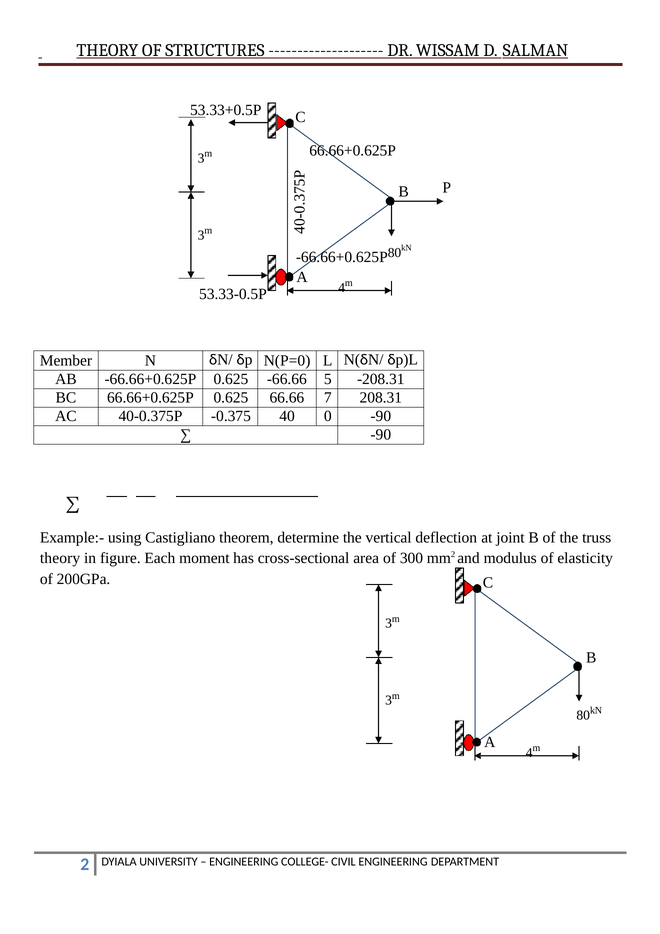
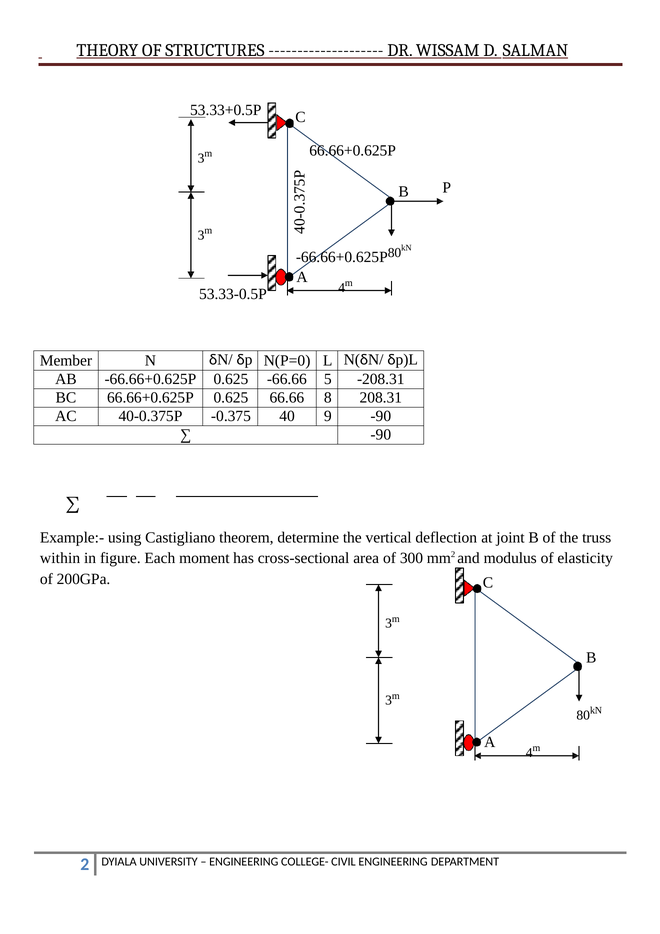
66.66 7: 7 -> 8 (328, 398)
40 0: 0 -> 9 (328, 416)
theory: theory -> within (60, 558)
